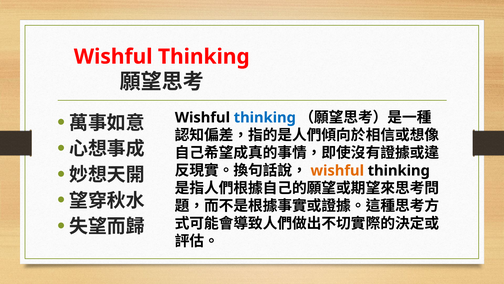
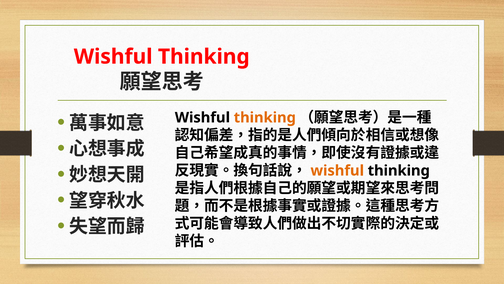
thinking colour: blue -> orange (265, 117)
